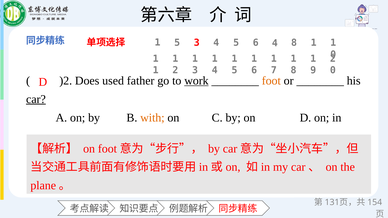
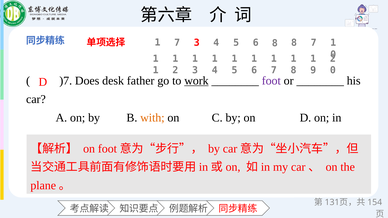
5: 5 -> 7 (177, 43)
6 4: 4 -> 8 (275, 43)
1: 1 -> 7 (314, 43)
)2: )2 -> )7 (66, 81)
used: used -> desk (113, 81)
foot colour: orange -> purple (271, 81)
car underline: present -> none (36, 99)
